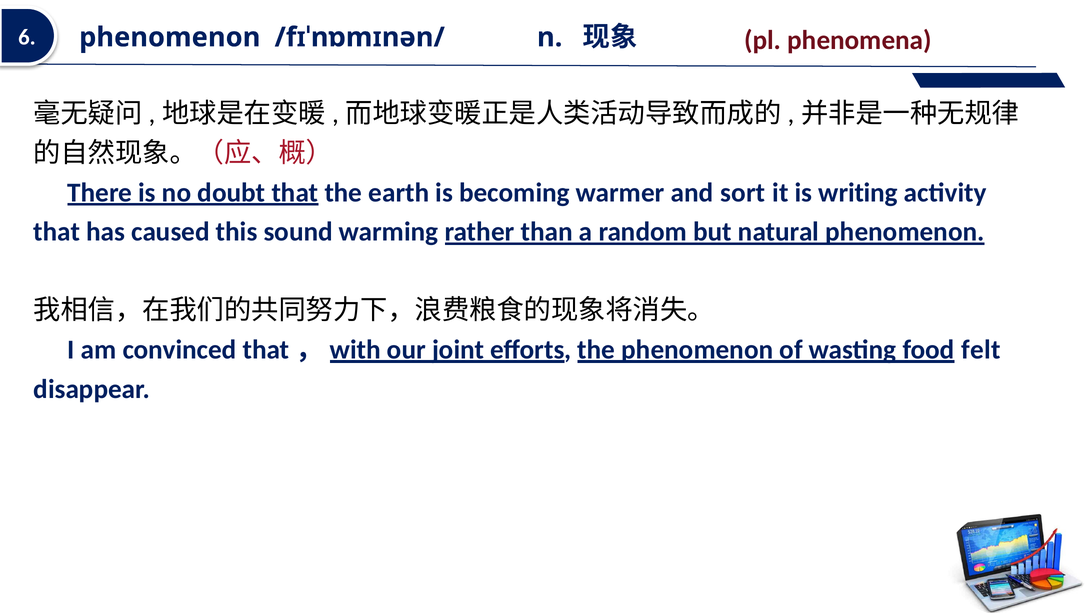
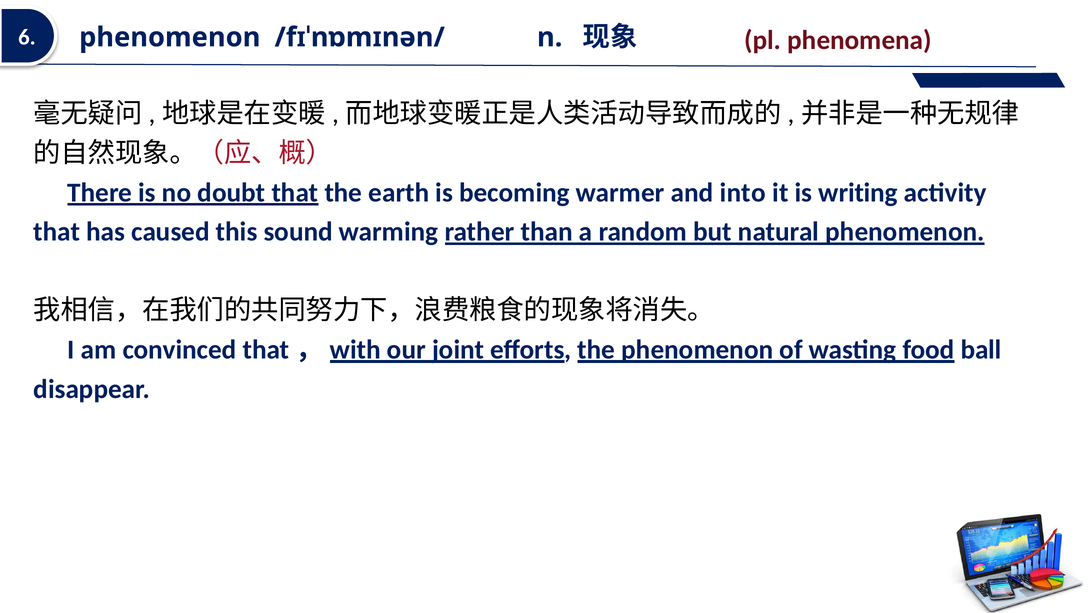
sort: sort -> into (743, 193)
felt: felt -> ball (981, 350)
